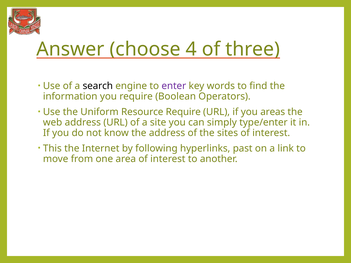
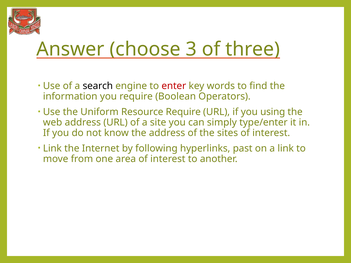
4: 4 -> 3 (191, 49)
enter colour: purple -> red (174, 86)
areas: areas -> using (273, 112)
This: This -> Link (52, 148)
